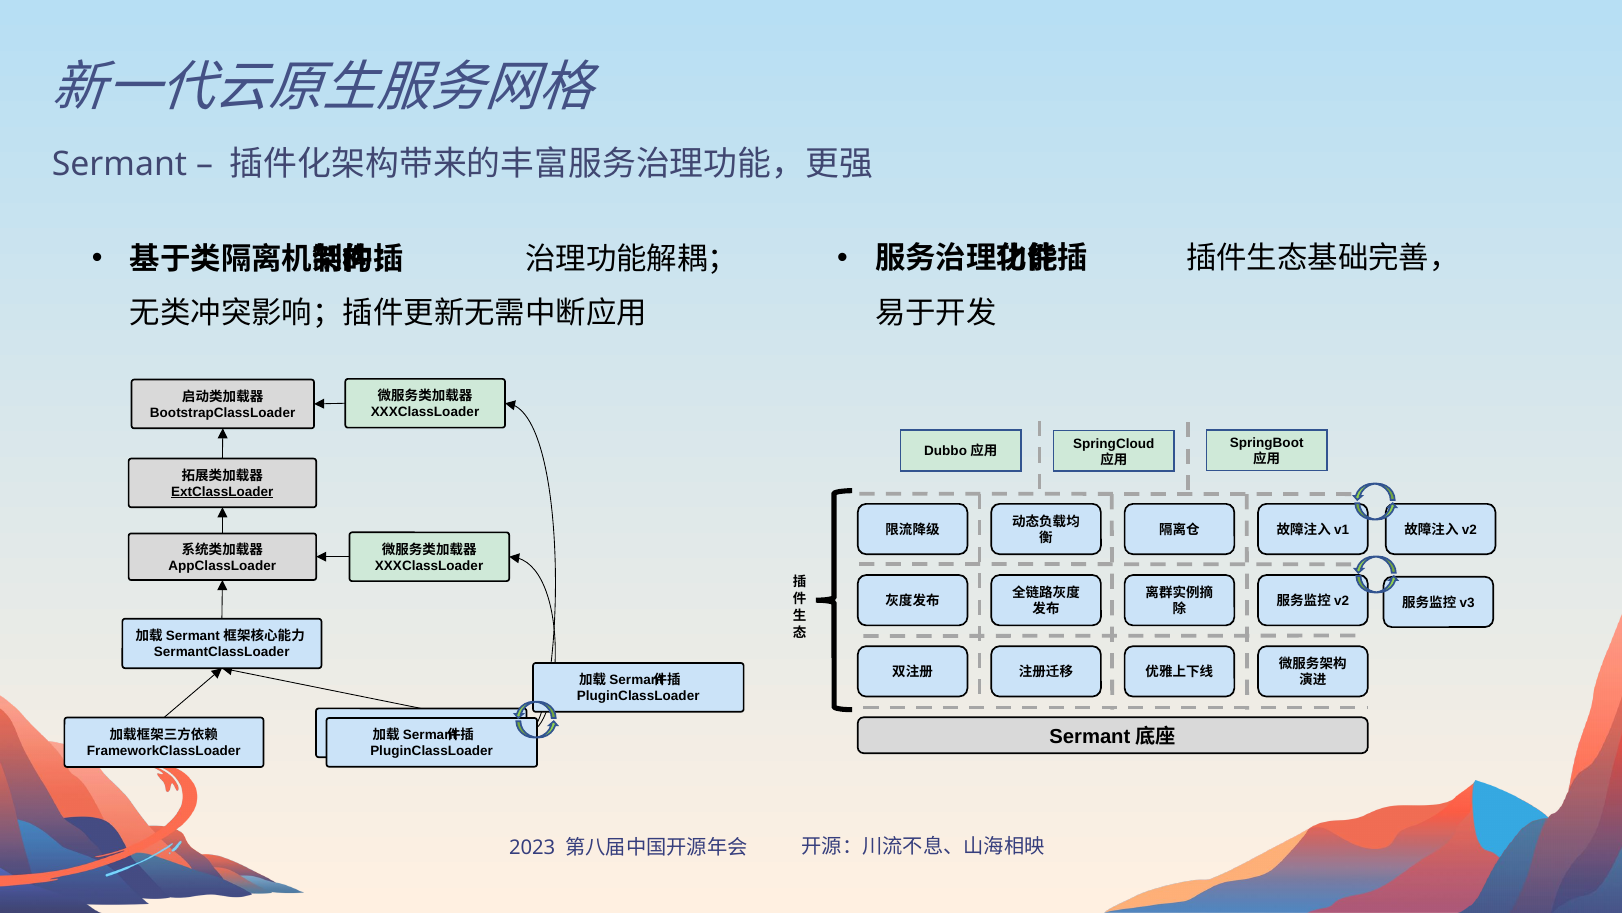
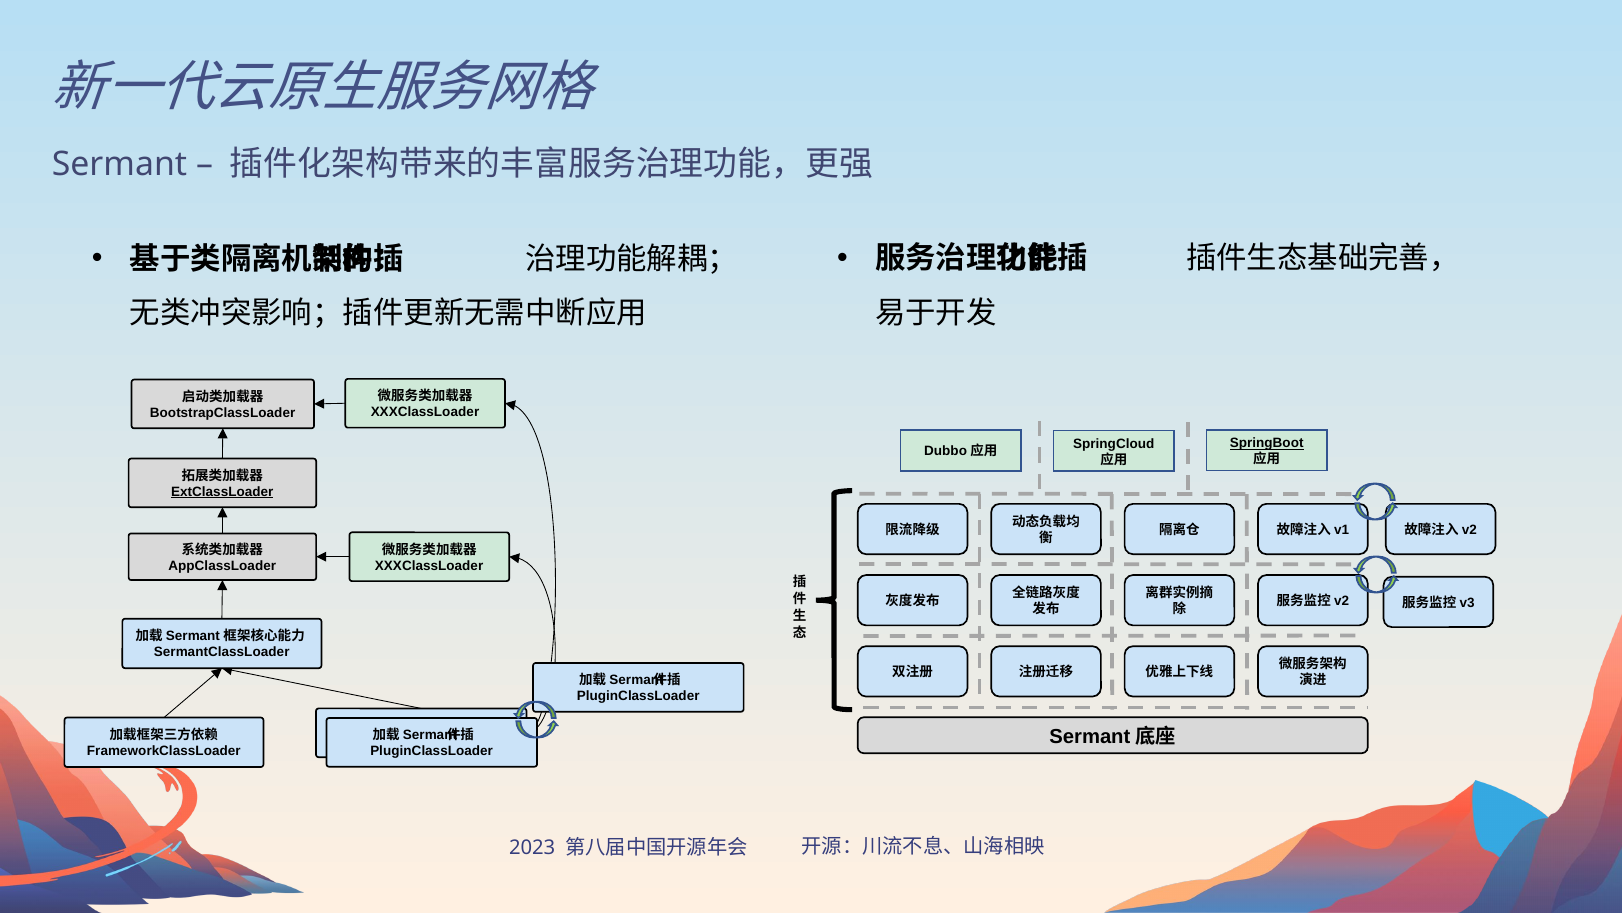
SpringBoot underline: none -> present (1267, 443)
